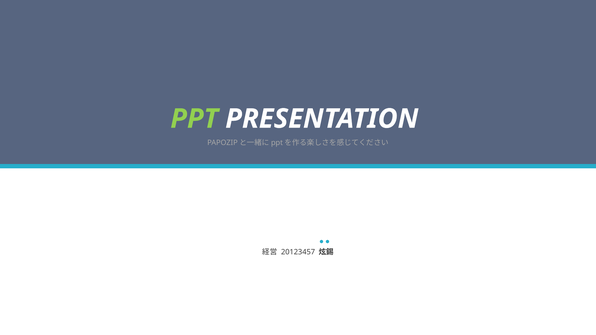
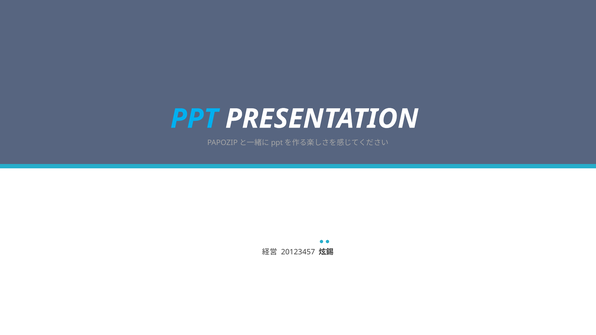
PPT colour: light green -> light blue (194, 119)
